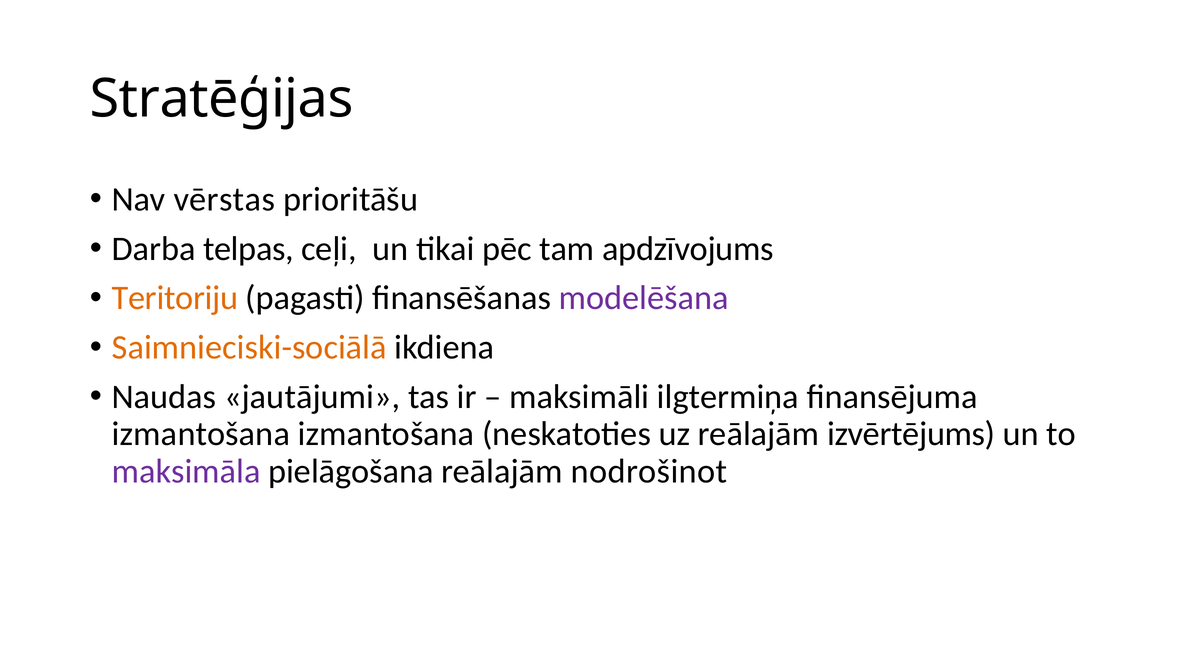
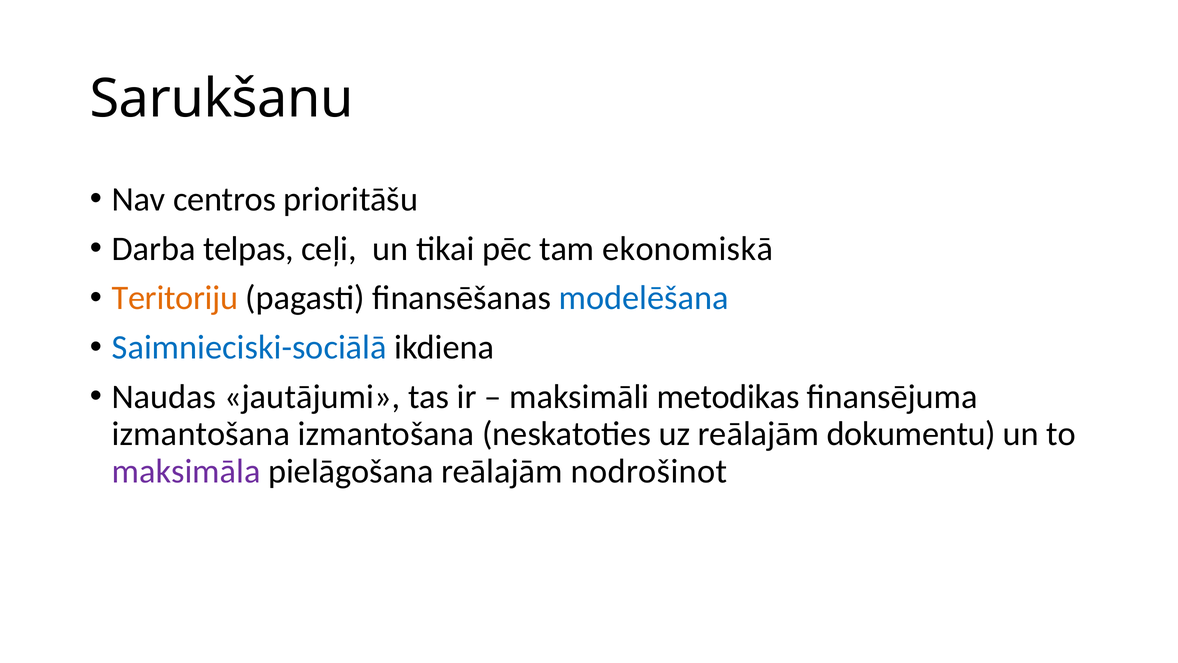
Stratēģijas: Stratēģijas -> Sarukšanu (222, 99)
vērstas: vērstas -> centros (225, 199)
apdzīvojums: apdzīvojums -> ekonomiskā (688, 249)
modelēšana colour: purple -> blue (644, 298)
Saimnieciski-sociālā colour: orange -> blue (249, 347)
ilgtermiņa: ilgtermiņa -> metodikas (728, 397)
izvērtējums: izvērtējums -> dokumentu (911, 434)
